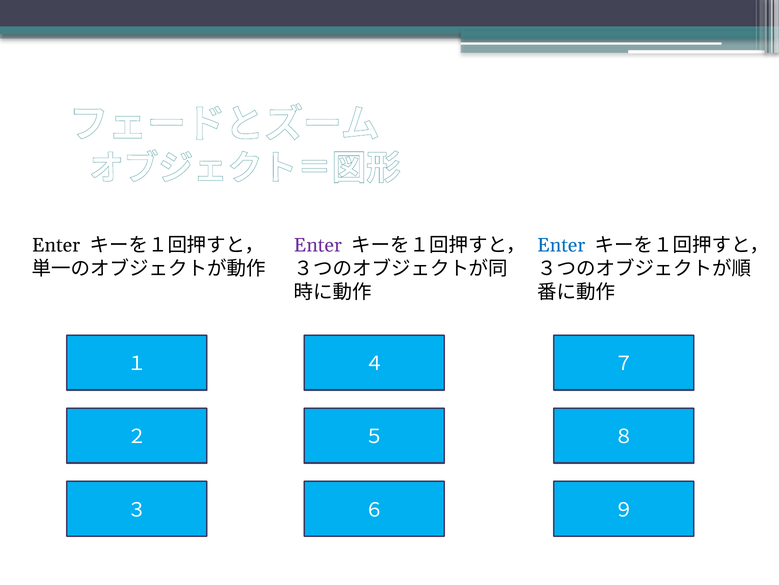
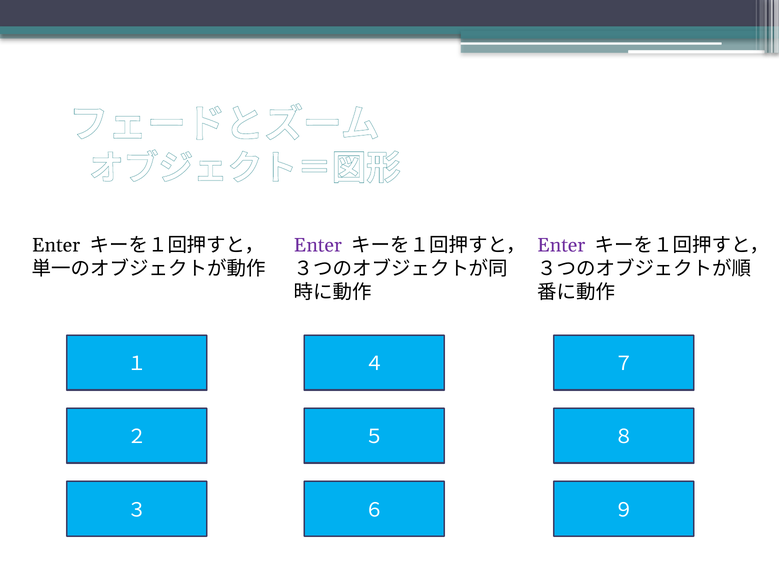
Enter colour: blue -> purple (561, 245)
